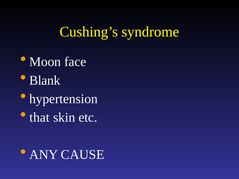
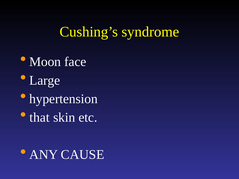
Blank: Blank -> Large (45, 80)
